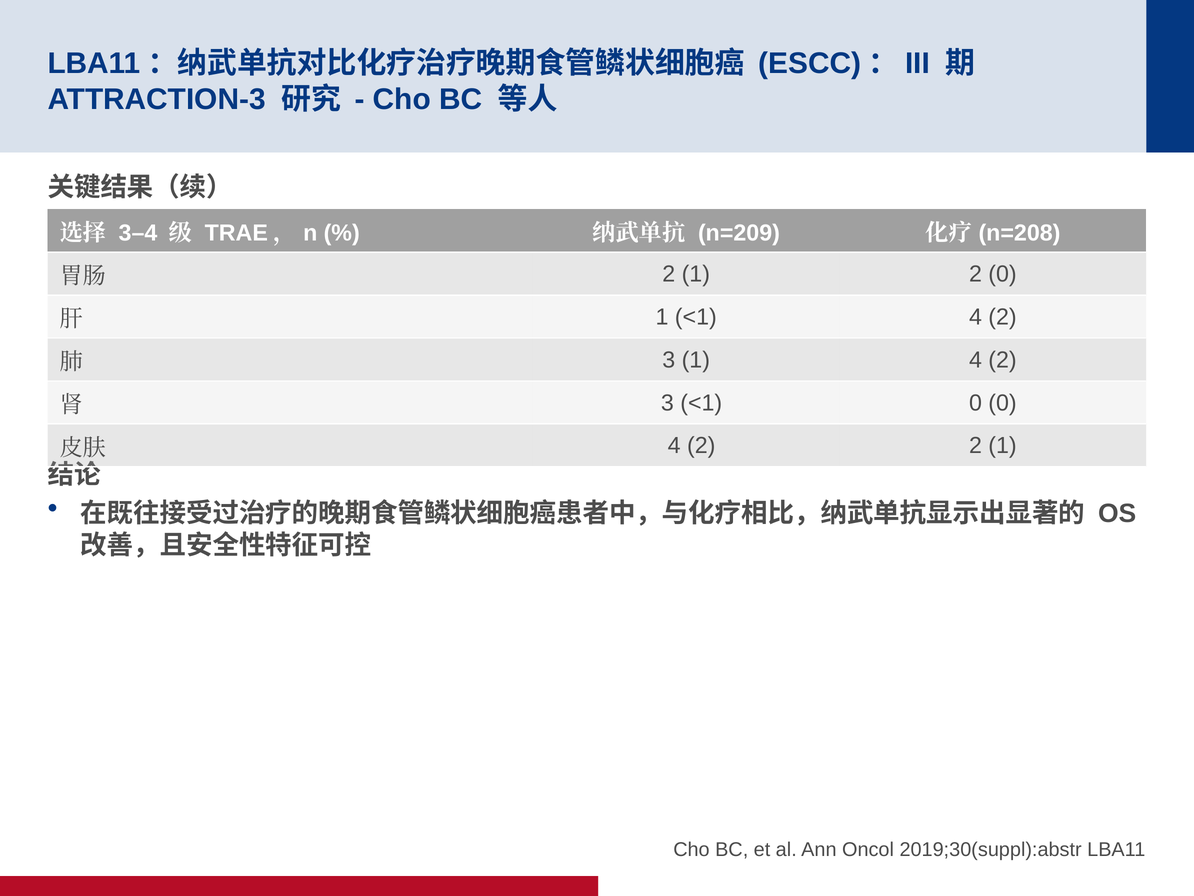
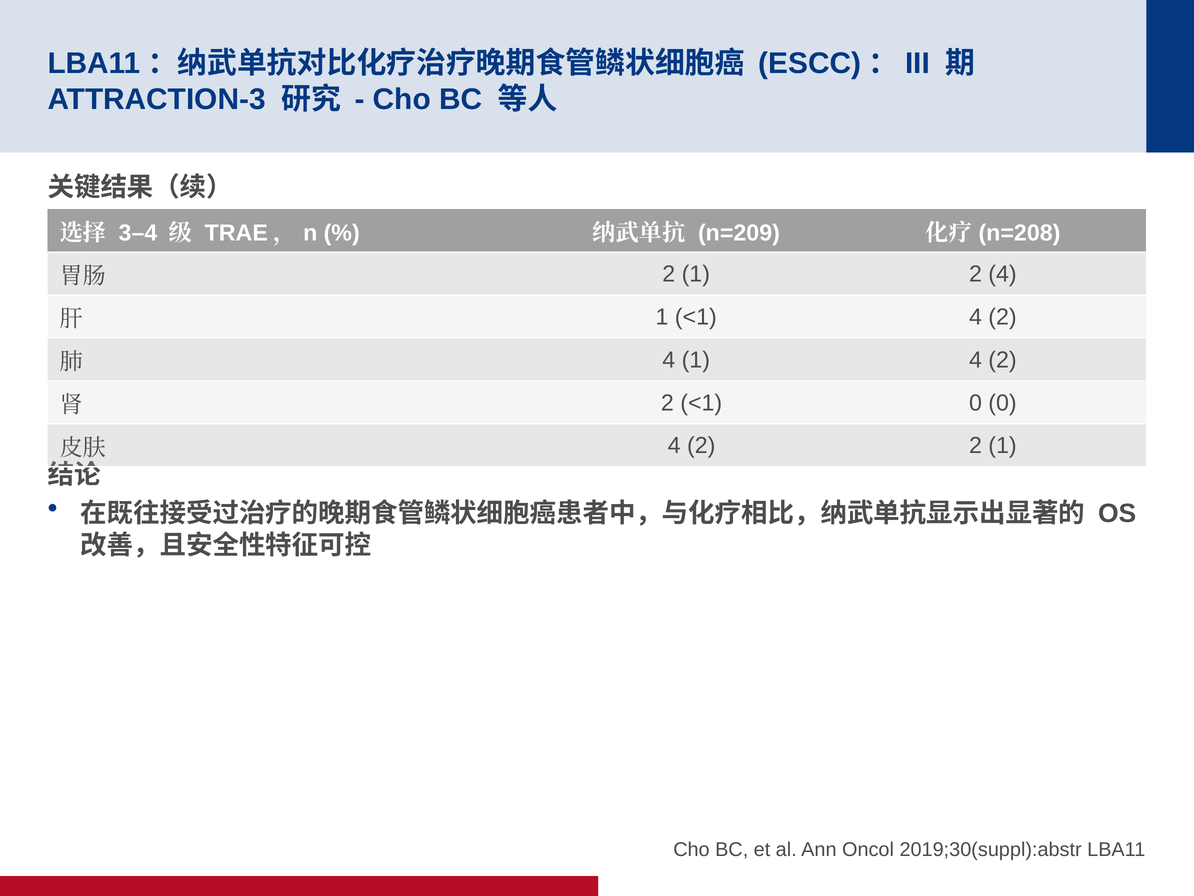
2 0: 0 -> 4 (1003, 274)
3: 3 -> 4 (669, 360)
3: 3 -> 2 (667, 403)
